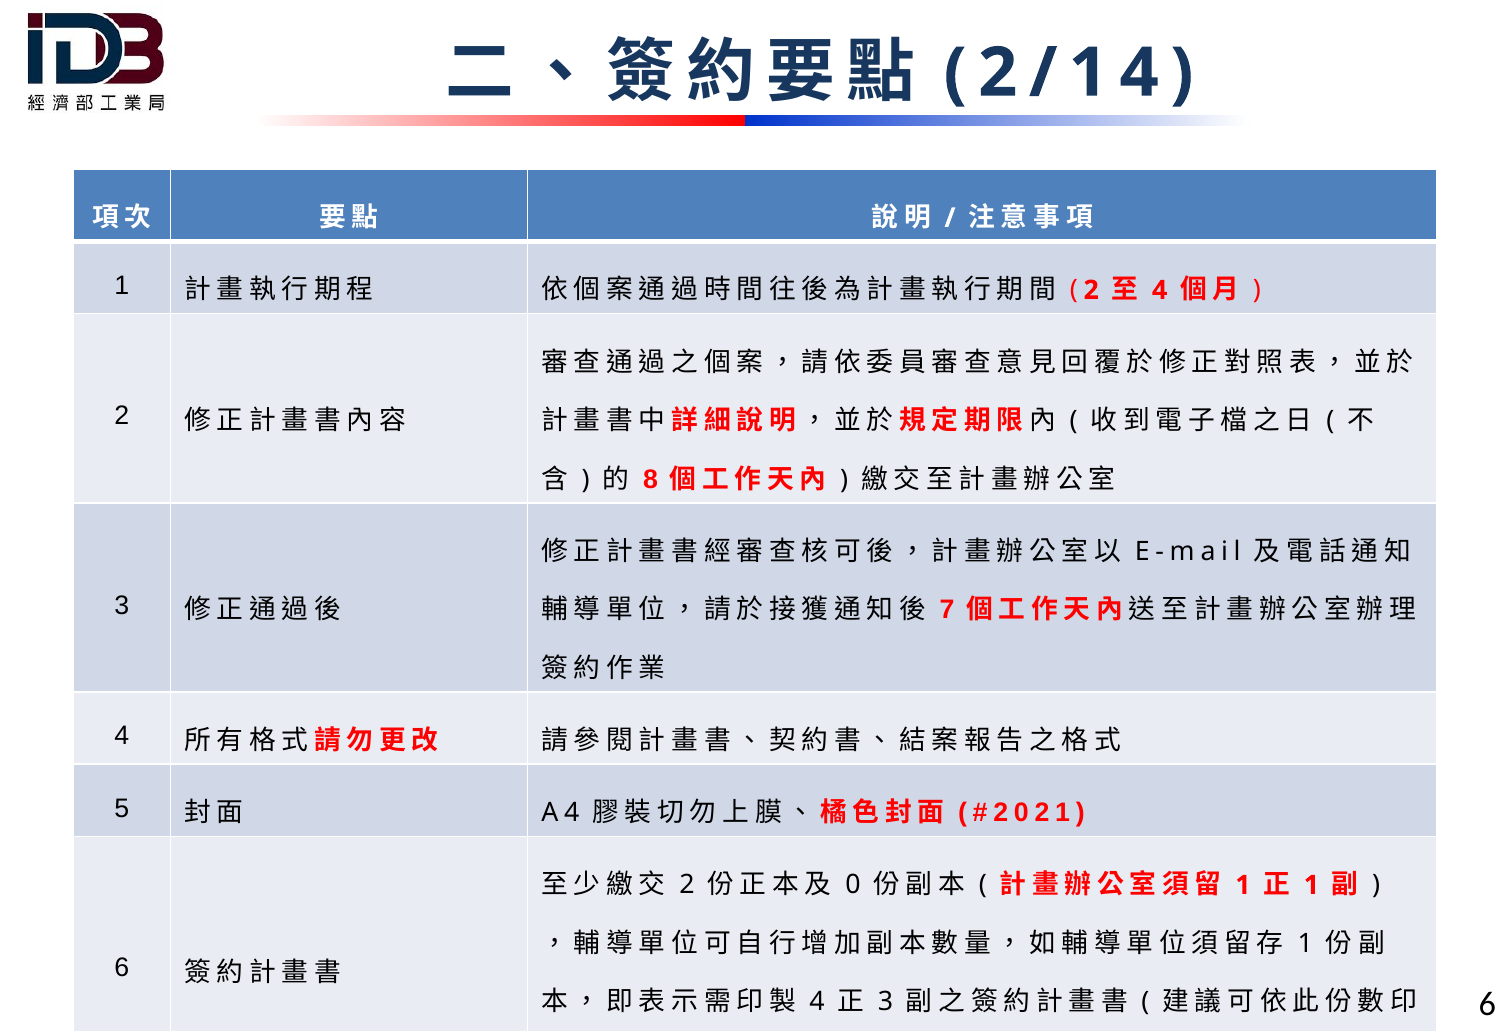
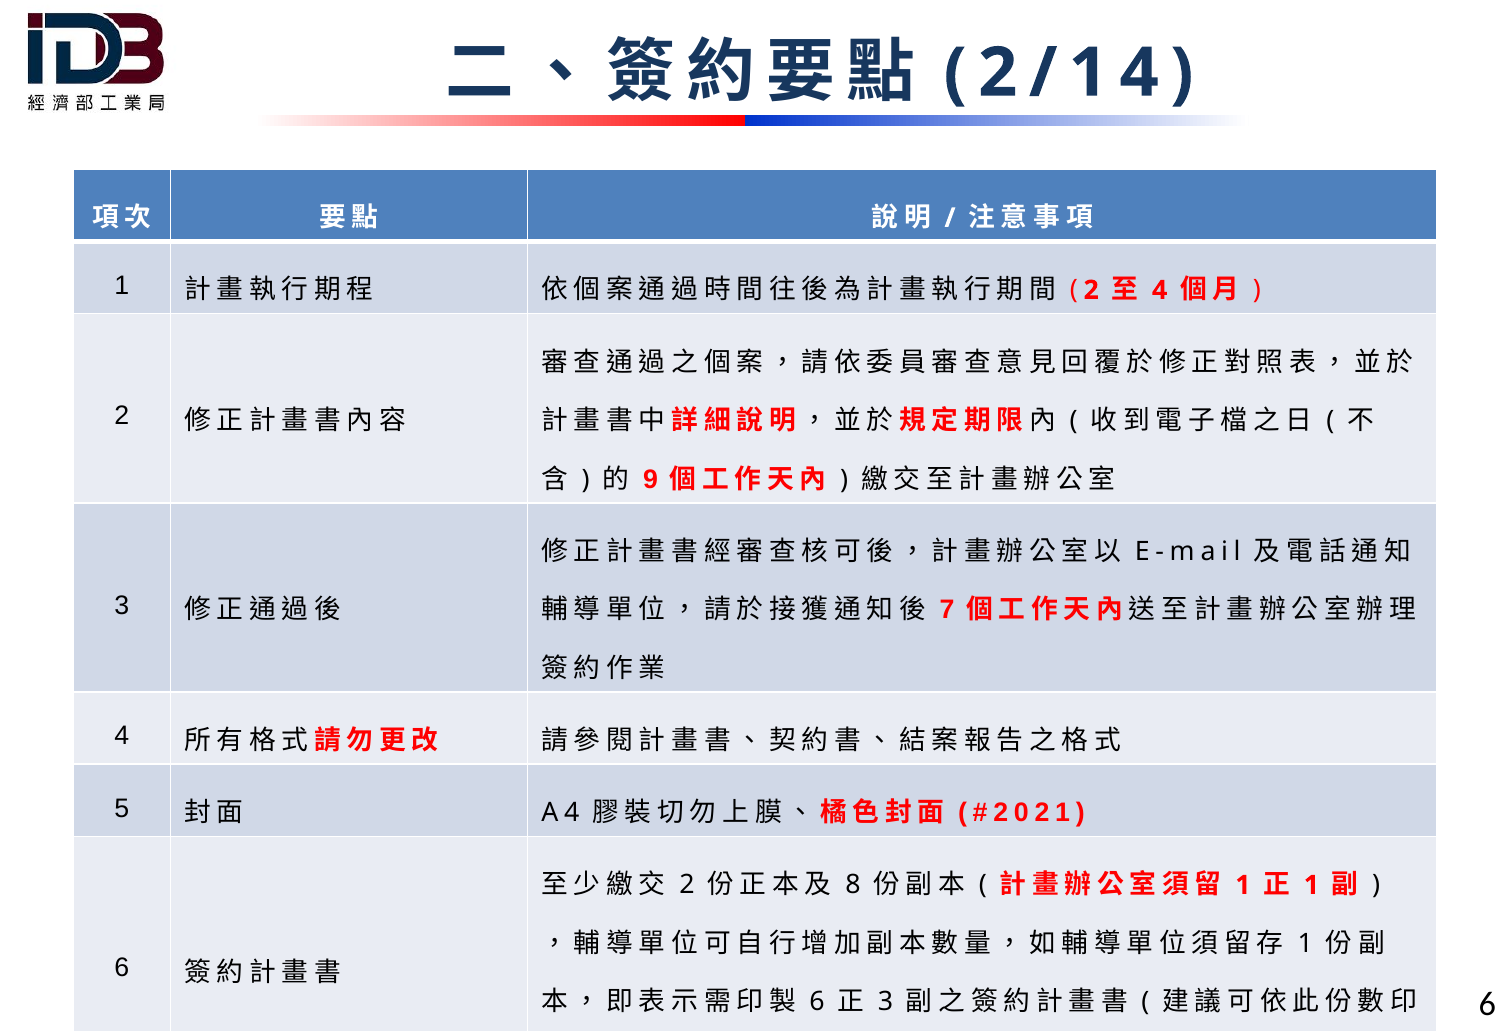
8: 8 -> 9 (650, 479)
0: 0 -> 8 (853, 885)
4: 4 -> 6 (817, 1002)
